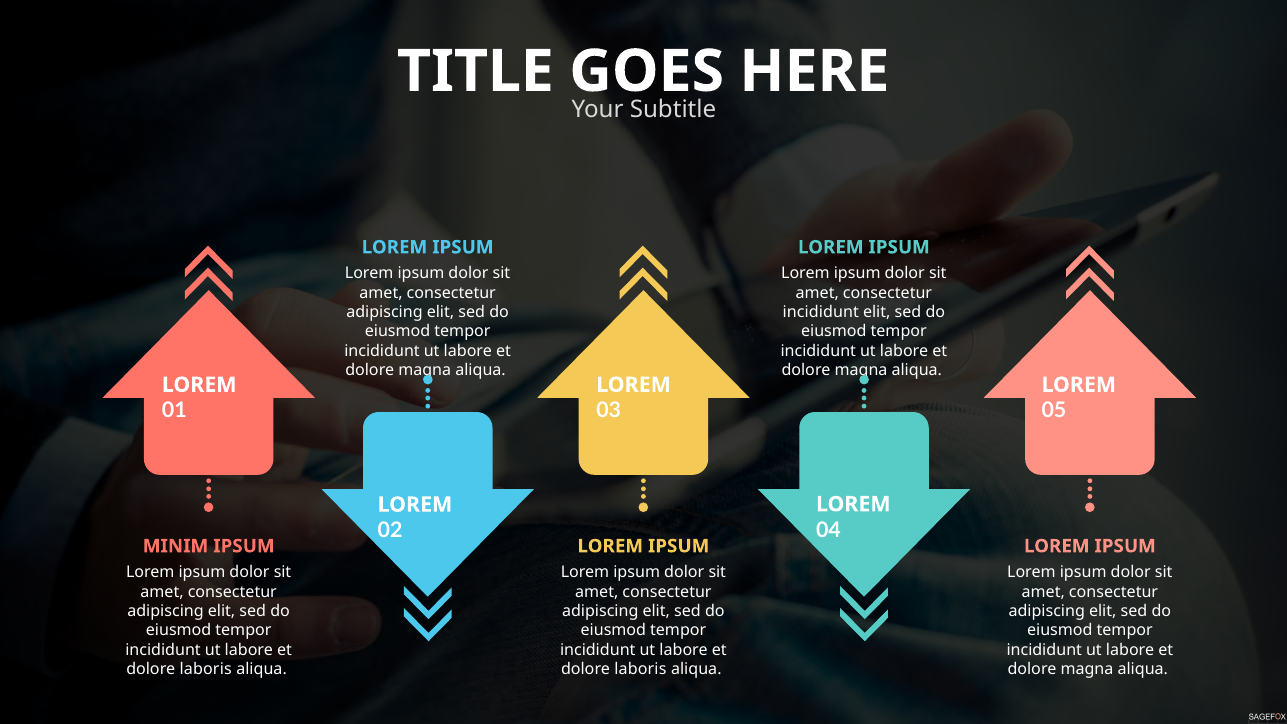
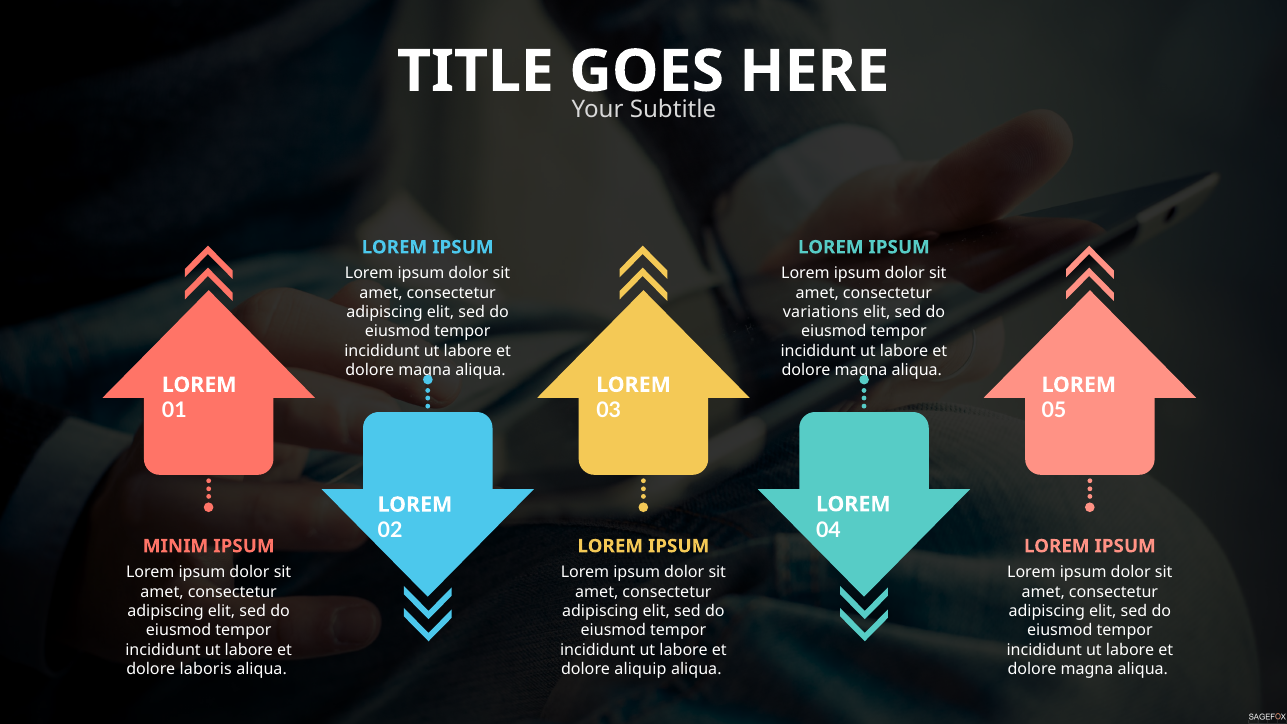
incididunt: incididunt -> variations (821, 312)
laboris: laboris -> aliquip (640, 669)
